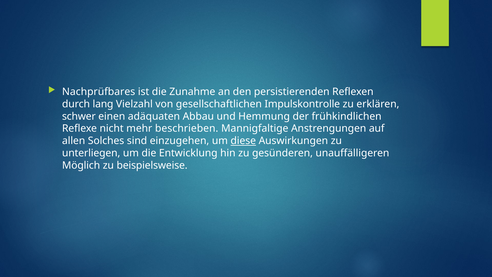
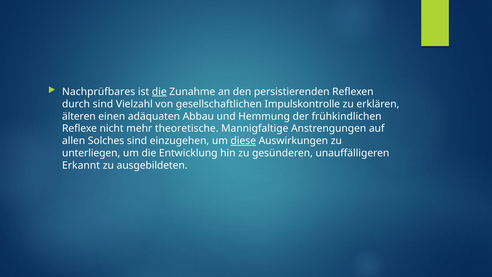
die underline: none -> present (159, 92)
durch lang: lang -> sind (103, 104)
schwer: schwer -> älteren (79, 116)
beschrieben: beschrieben -> theoretische (187, 128)
Möglich: Möglich -> Erkannt (81, 165)
beispielsweise: beispielsweise -> ausgebildeten (152, 165)
